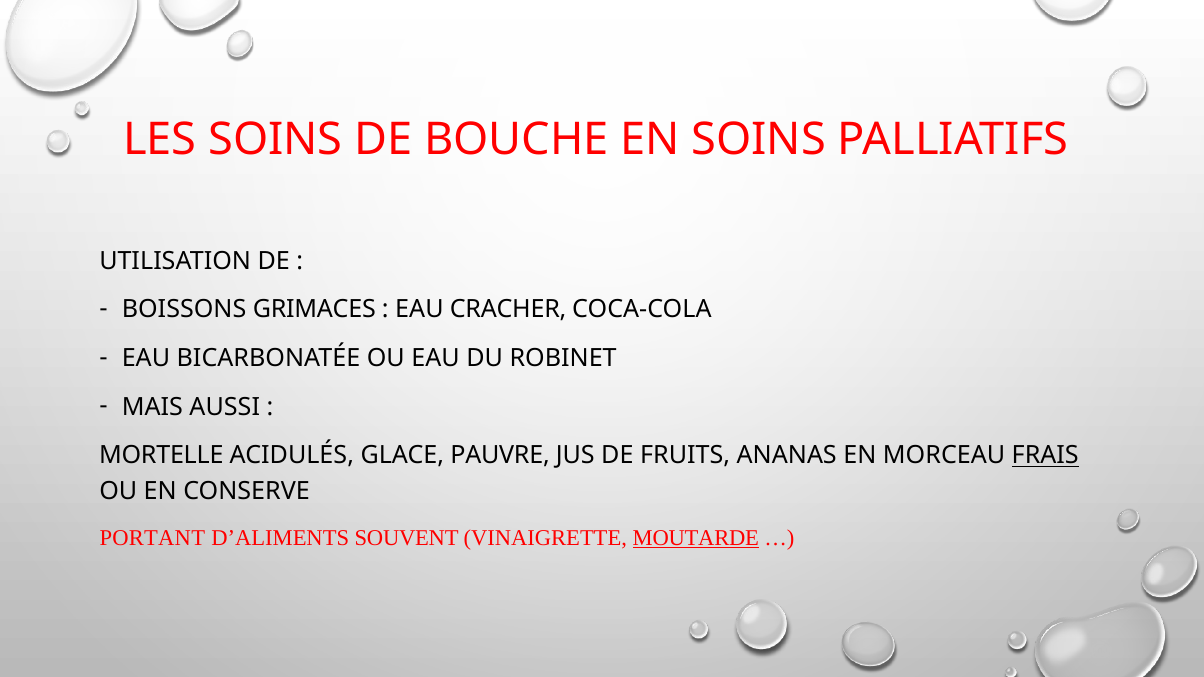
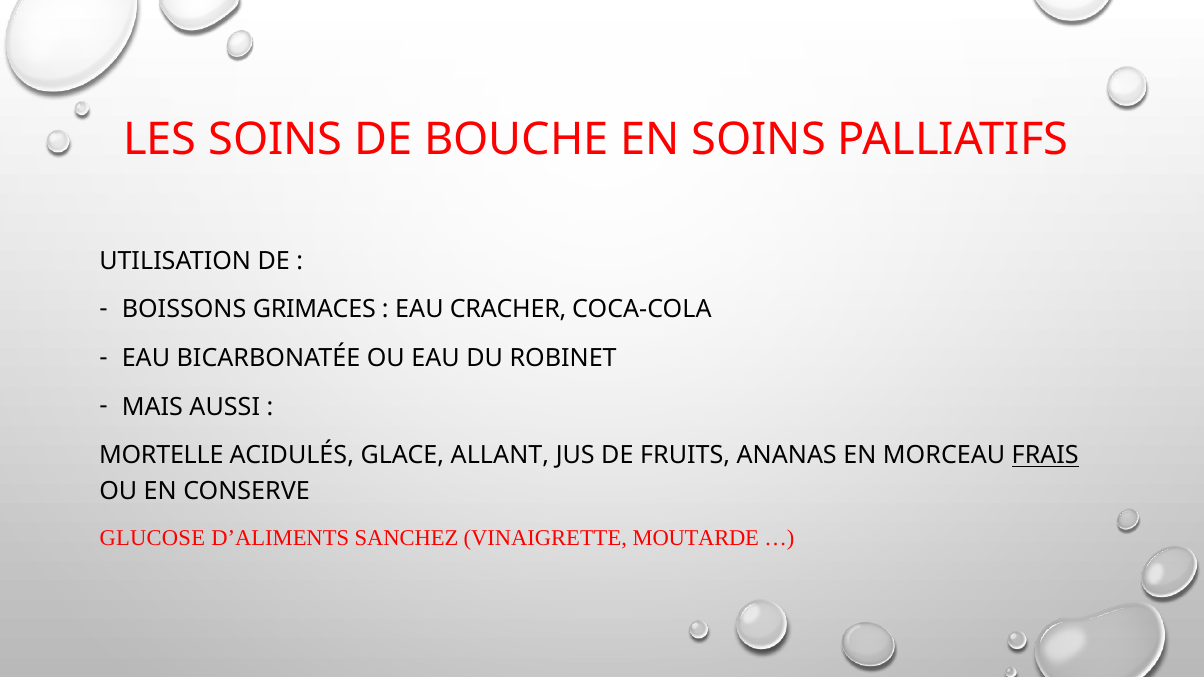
PAUVRE: PAUVRE -> ALLANT (500, 456)
PORTANT: PORTANT -> GLUCOSE (152, 538)
SOUVENT: SOUVENT -> SANCHEZ (407, 538)
MOUTARDE underline: present -> none (696, 538)
